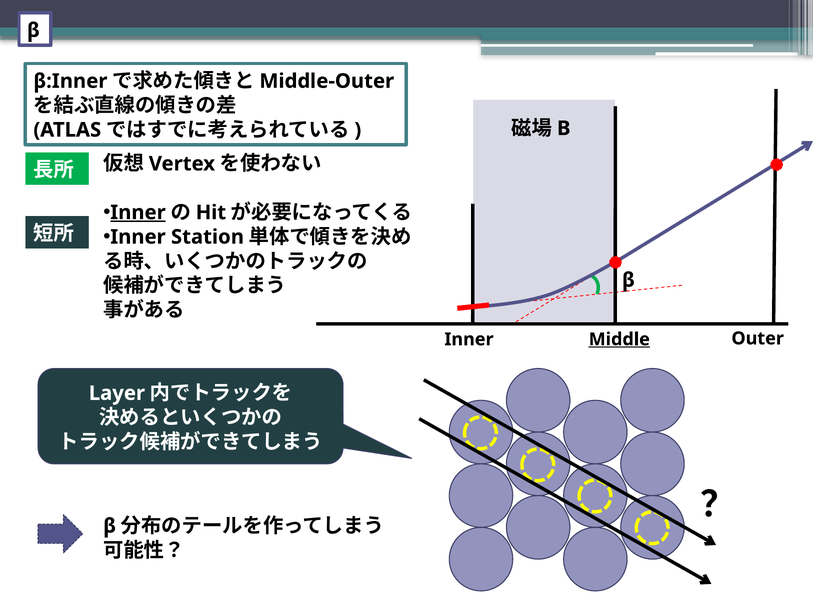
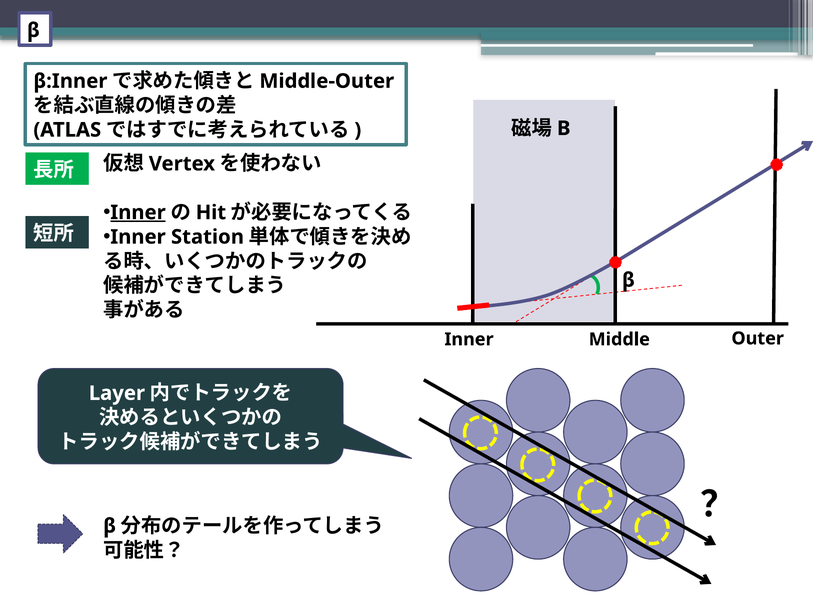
Middle underline: present -> none (619, 339)
